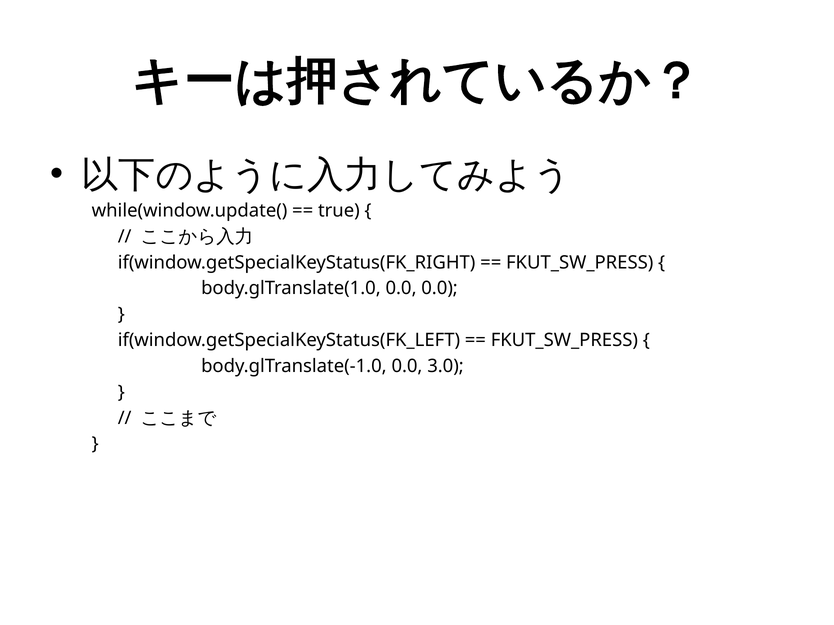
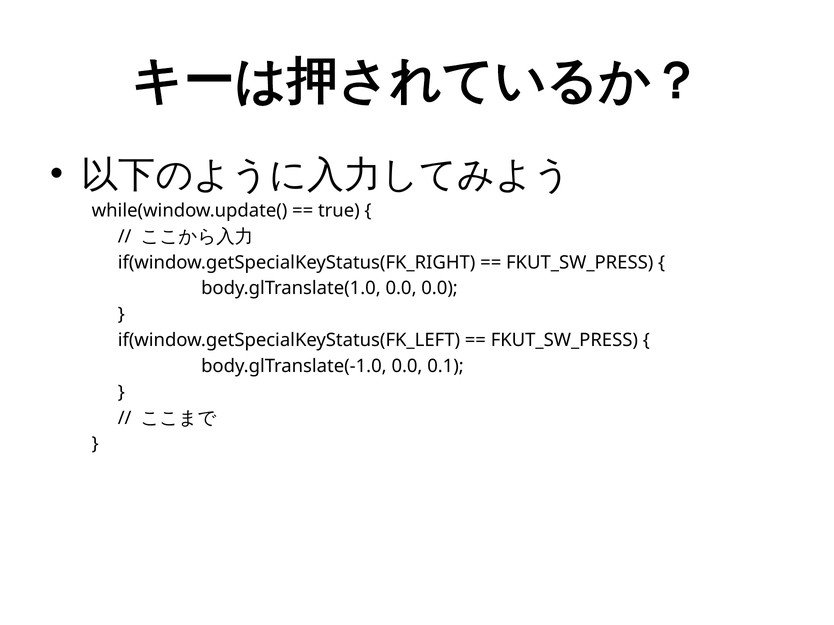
3.0: 3.0 -> 0.1 (446, 366)
